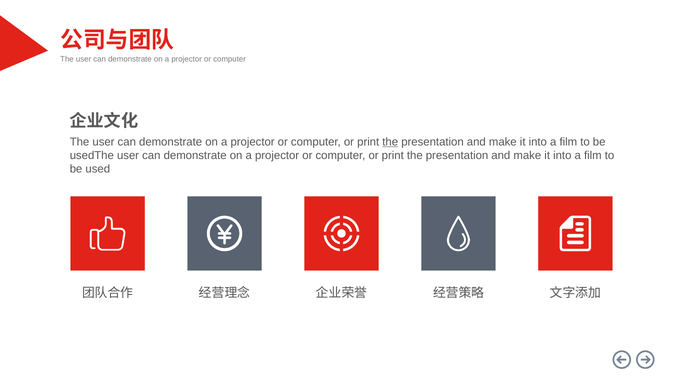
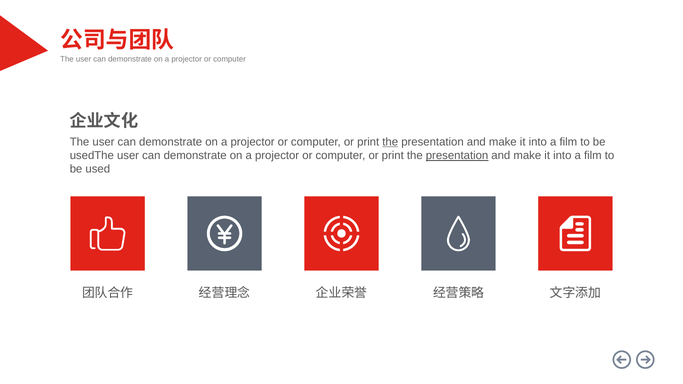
presentation underline: none -> present (457, 156)
